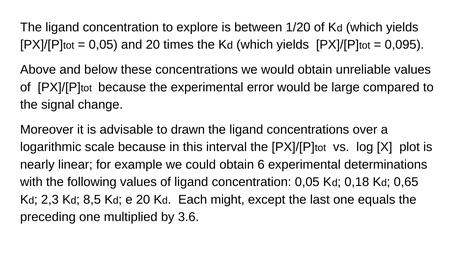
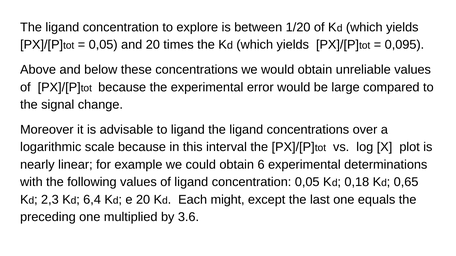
to drawn: drawn -> ligand (188, 130)
8,5: 8,5 -> 6,4 (92, 200)
